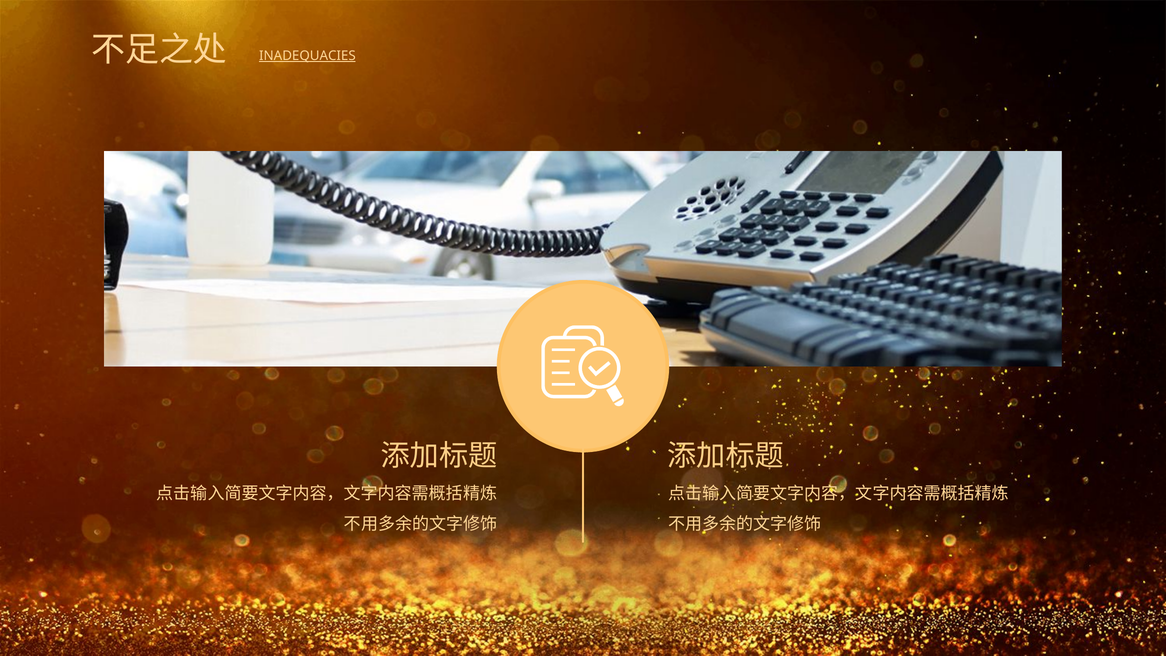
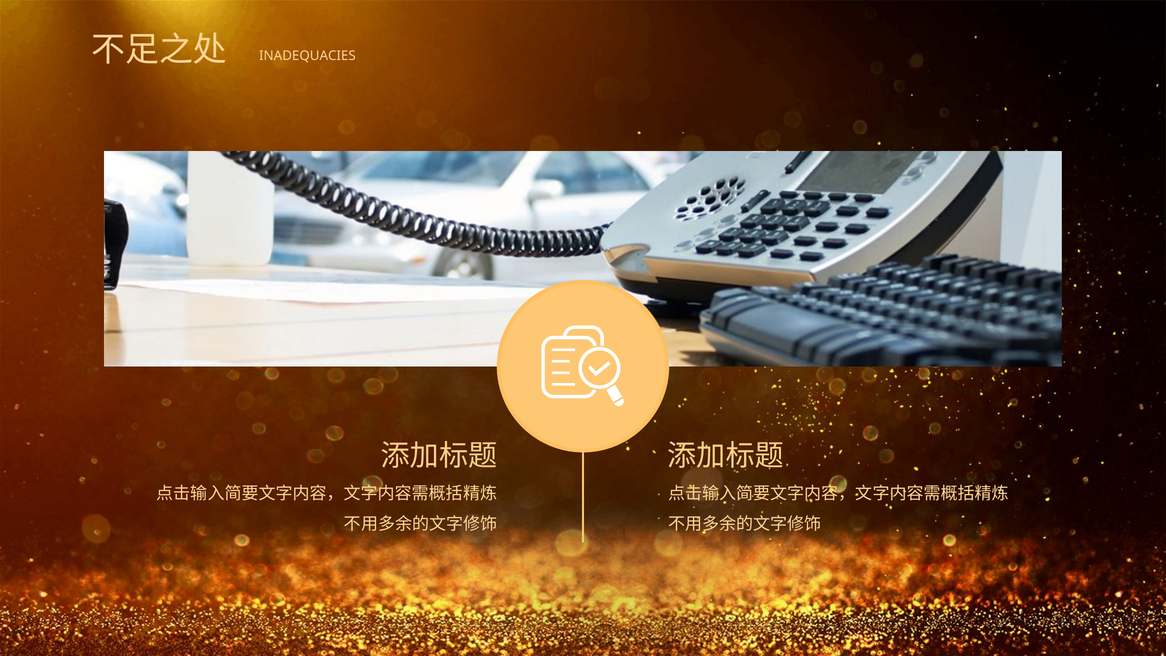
INADEQUACIES underline: present -> none (307, 56)
